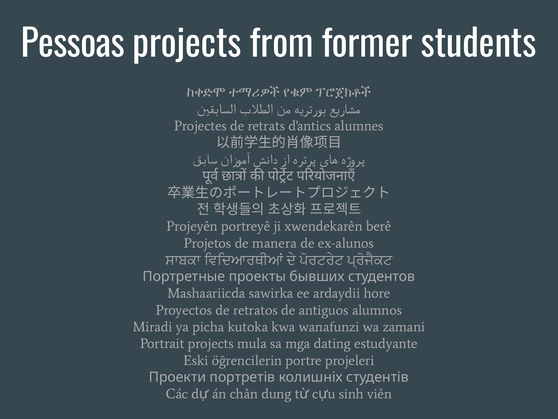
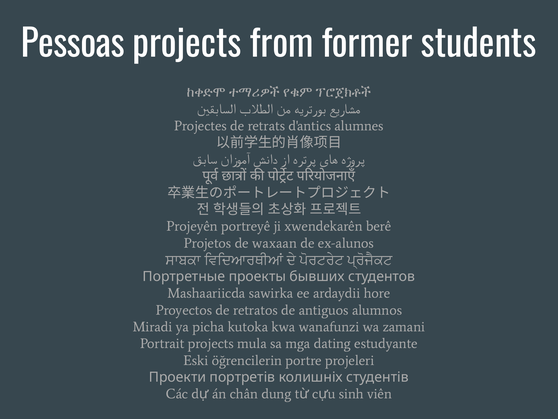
manera: manera -> waxaan (275, 243)
